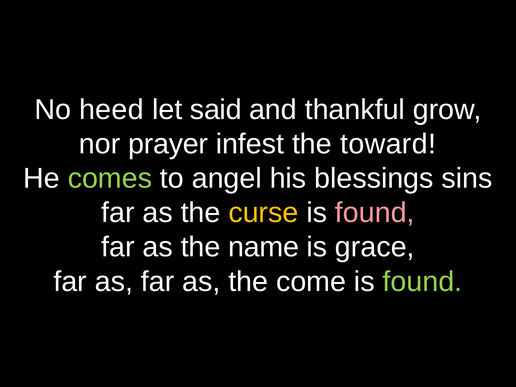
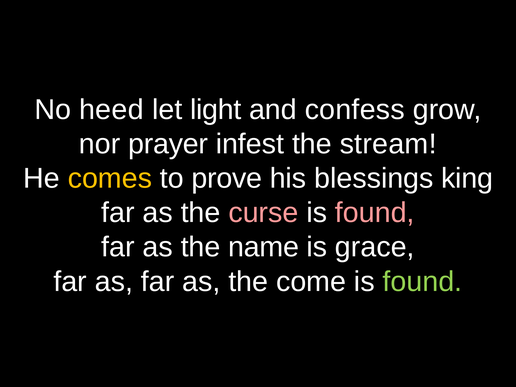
said: said -> light (216, 110)
thankful: thankful -> confess (355, 110)
toward: toward -> stream (388, 144)
comes colour: light green -> yellow (110, 178)
angel: angel -> prove (227, 178)
sins: sins -> king (467, 178)
curse colour: yellow -> pink (263, 213)
